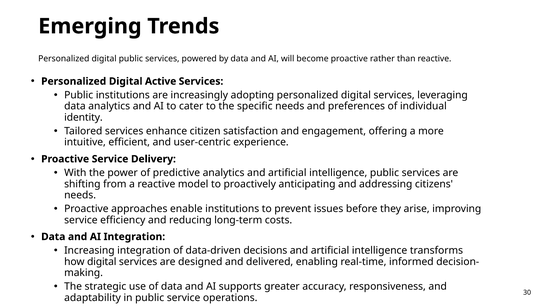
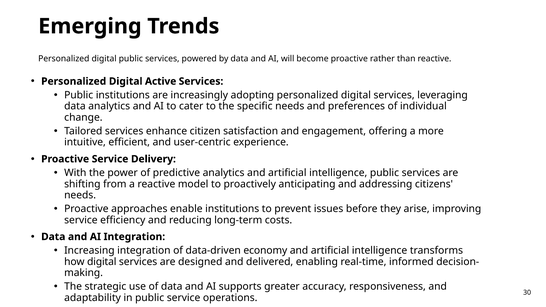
identity: identity -> change (83, 117)
decisions: decisions -> economy (265, 251)
